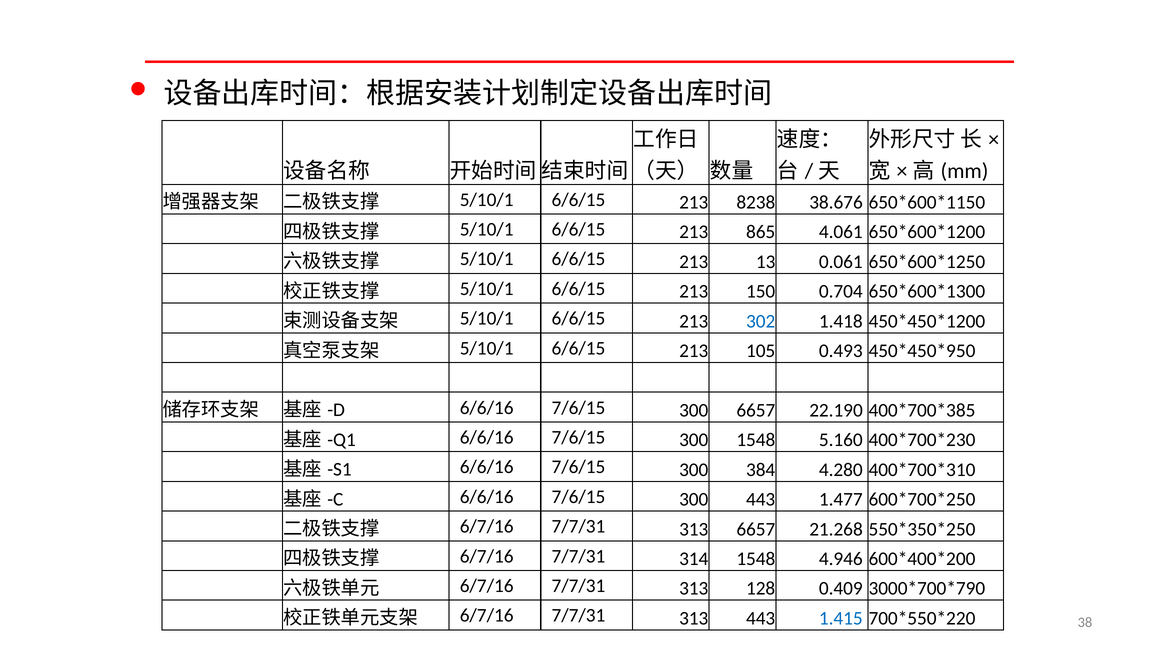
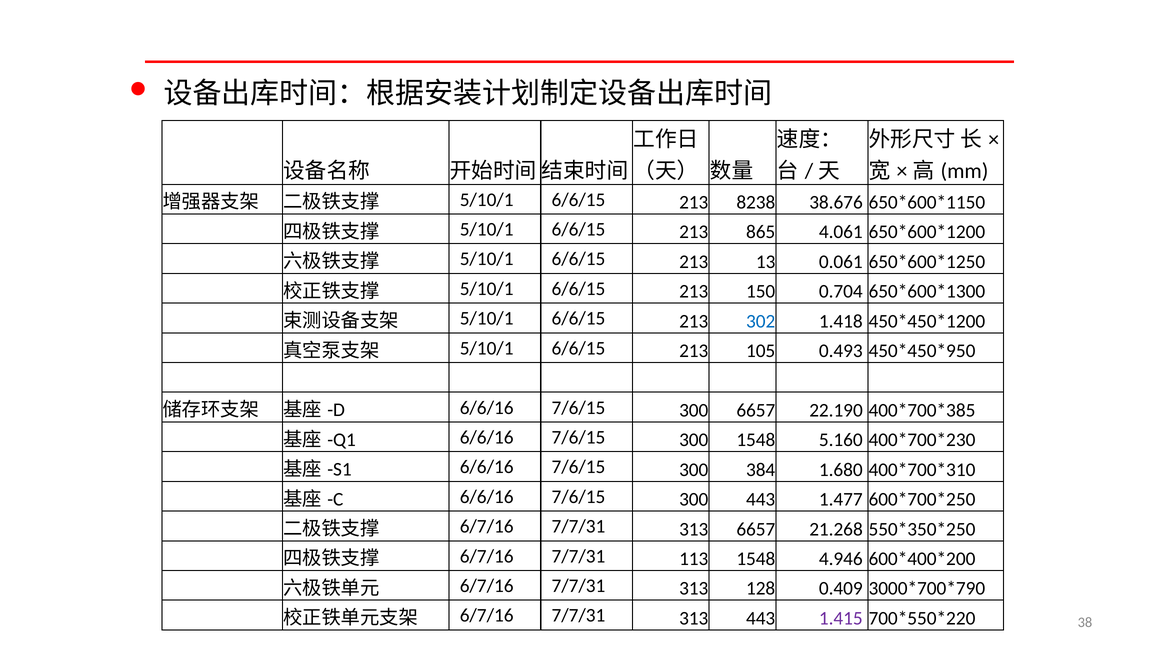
4.280: 4.280 -> 1.680 (841, 470)
314: 314 -> 113 (694, 559)
1.415 colour: blue -> purple (841, 618)
